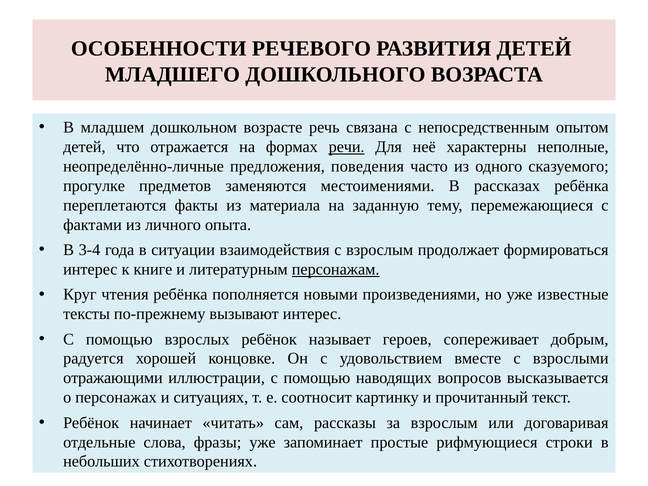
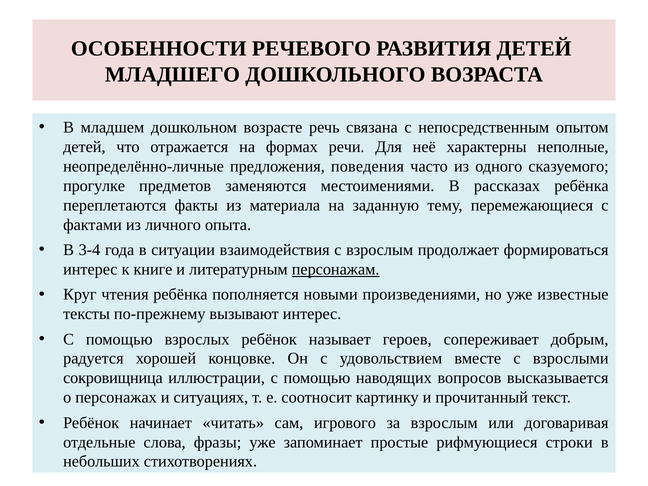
речи underline: present -> none (347, 147)
отражающими: отражающими -> сокровищница (113, 378)
рассказы: рассказы -> игрового (345, 423)
